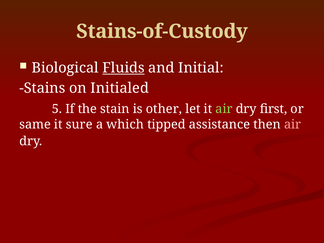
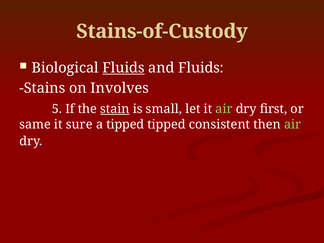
and Initial: Initial -> Fluids (201, 68)
Initialed: Initialed -> Involves (120, 88)
stain underline: none -> present (115, 109)
other: other -> small (164, 109)
a which: which -> tipped (125, 124)
assistance: assistance -> consistent (220, 124)
air colour: pink -> light green (293, 124)
